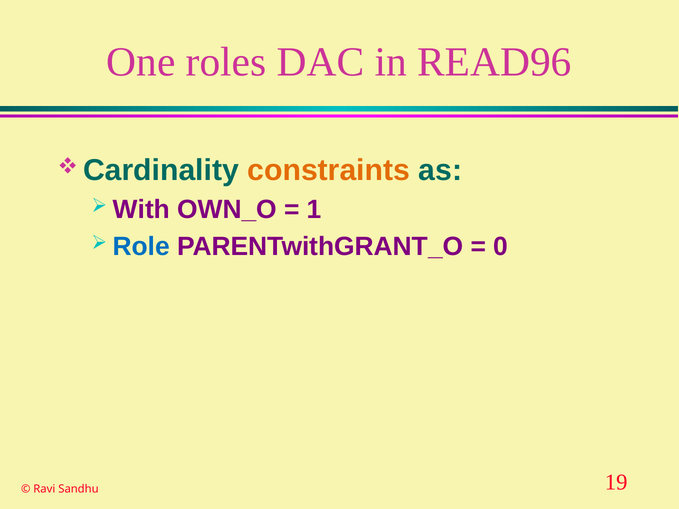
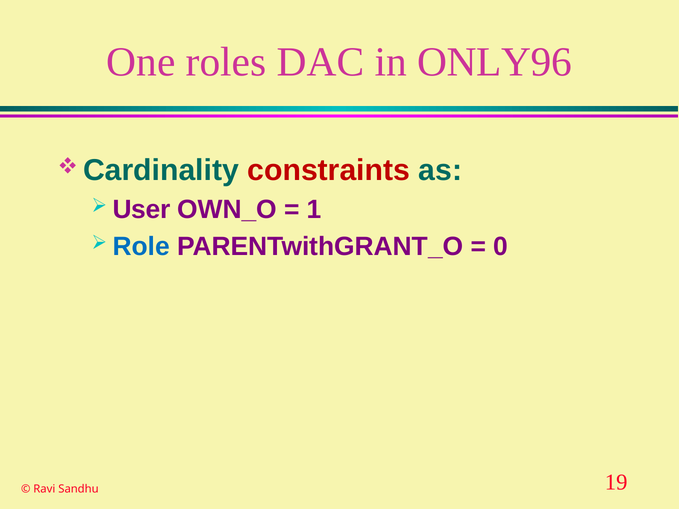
READ96: READ96 -> ONLY96 (495, 62)
constraints colour: orange -> red (329, 171)
With: With -> User (141, 210)
